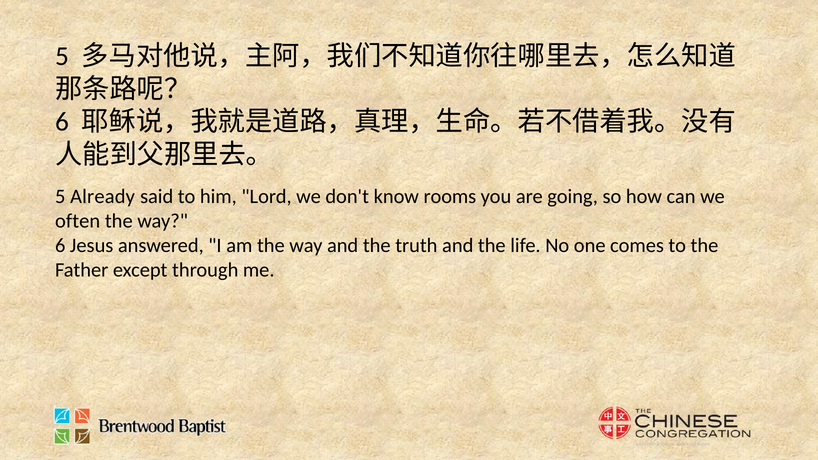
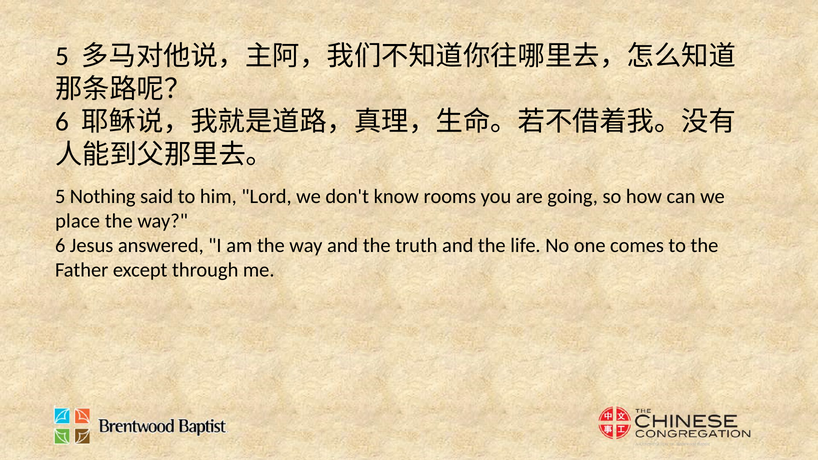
Already: Already -> Nothing (103, 196)
often: often -> place (78, 221)
